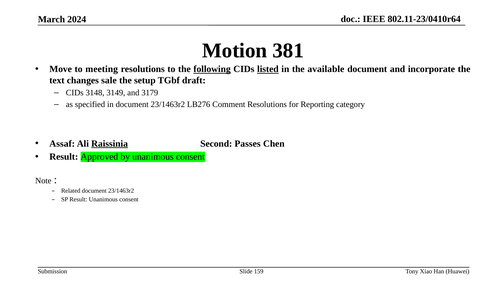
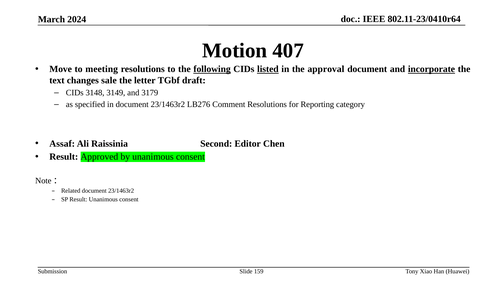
381: 381 -> 407 (288, 51)
available: available -> approval (326, 69)
incorporate underline: none -> present (431, 69)
setup: setup -> letter (145, 81)
Raissinia underline: present -> none (110, 144)
Passes: Passes -> Editor (248, 144)
